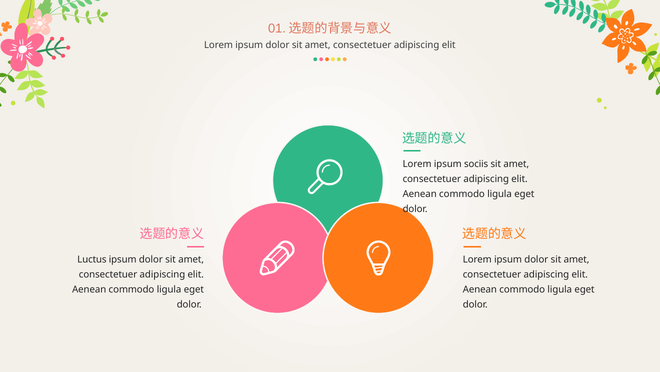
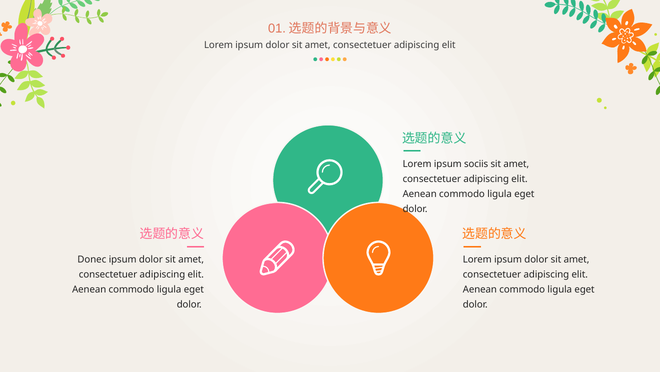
Luctus: Luctus -> Donec (92, 259)
